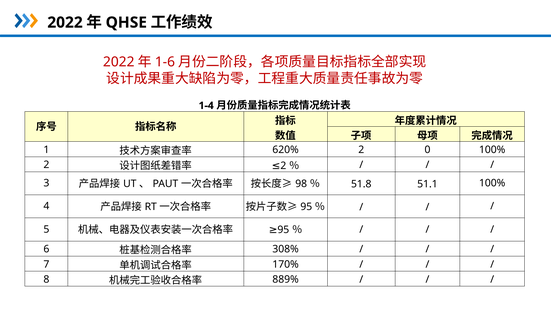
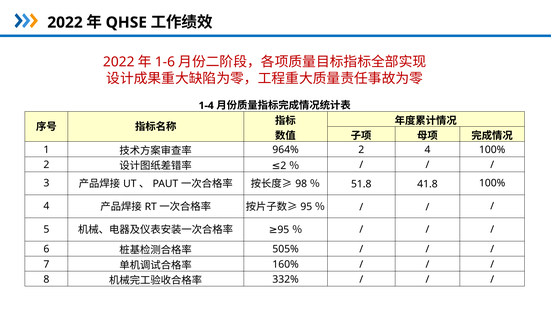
620%: 620% -> 964% (286, 150)
2 0: 0 -> 4 (428, 150)
51.1: 51.1 -> 41.8 (427, 184)
308%: 308% -> 505% (286, 249)
170%: 170% -> 160% (286, 264)
889%: 889% -> 332% (286, 279)
